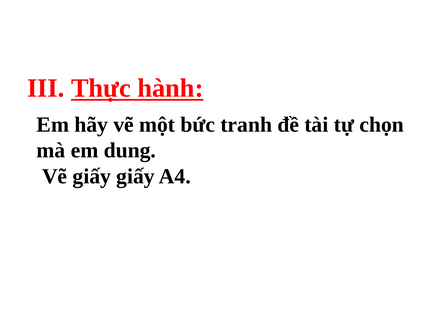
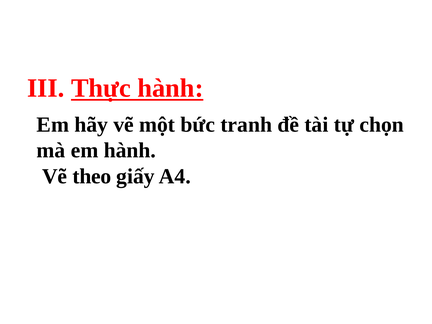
em dung: dung -> hành (130, 151)
Vẽ giấy: giấy -> theo (92, 176)
